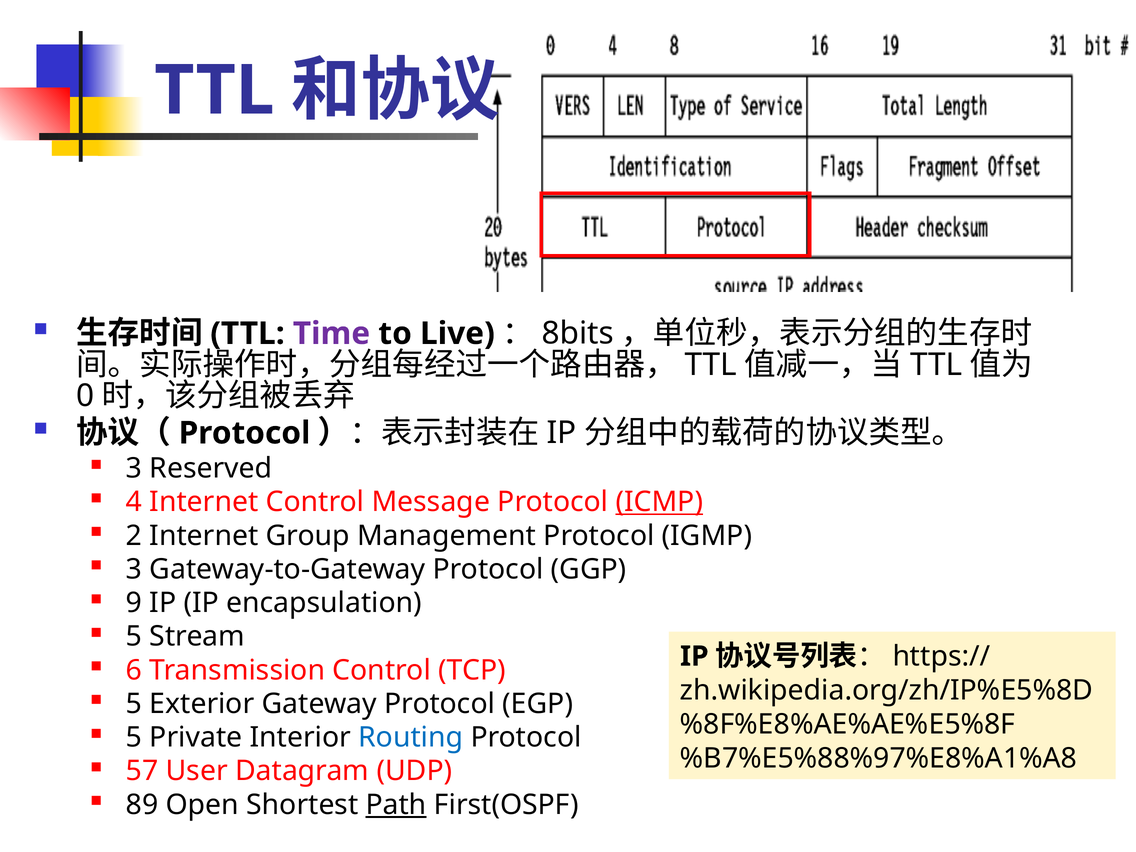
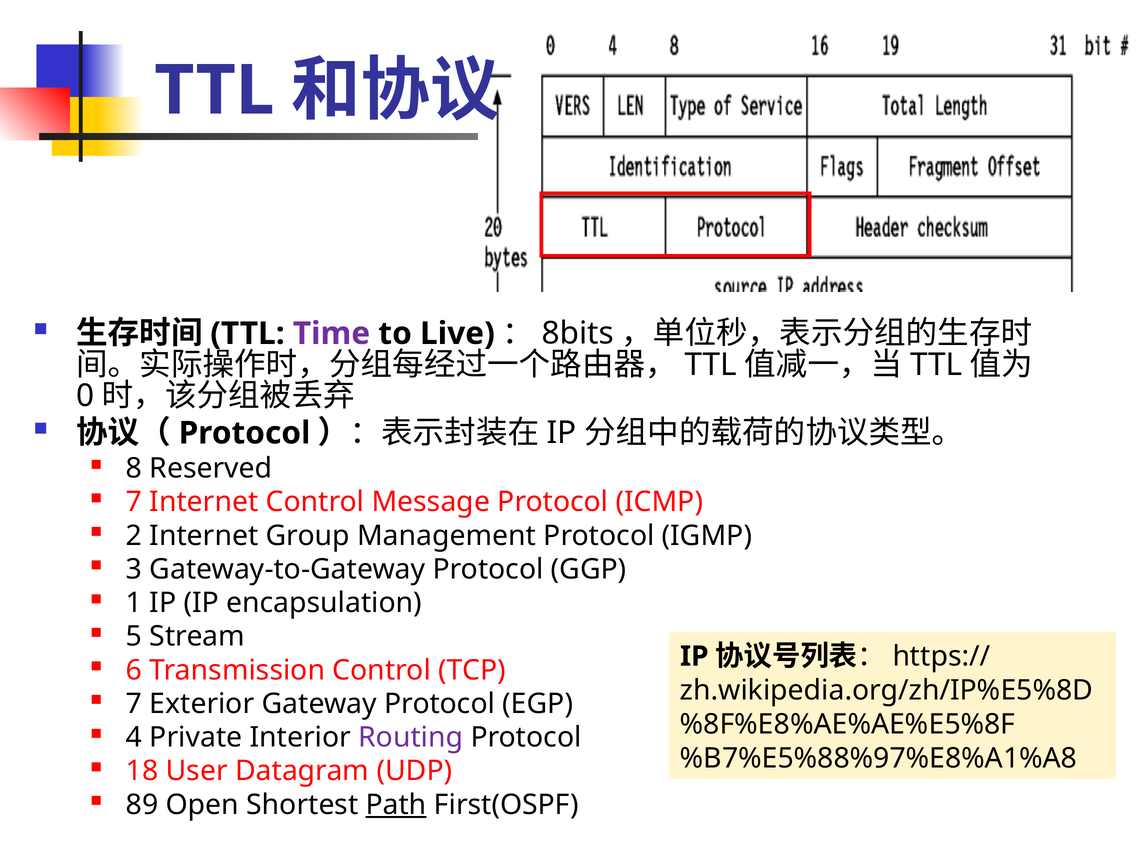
3: 3 -> 8 (134, 468)
4: 4 -> 7 (134, 502)
ICMP underline: present -> none (659, 502)
9: 9 -> 1 (134, 603)
5: 5 -> 7 (134, 704)
5: 5 -> 4 (134, 737)
Routing colour: blue -> purple (411, 737)
57: 57 -> 18 (142, 771)
